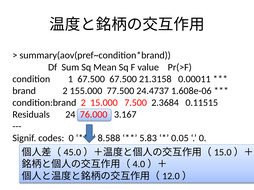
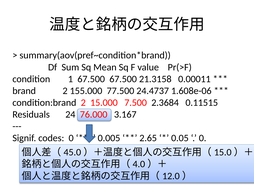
8.588: 8.588 -> 0.005 (109, 138)
5.83: 5.83 -> 2.65 (148, 138)
